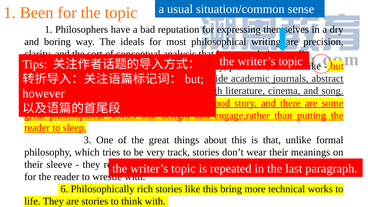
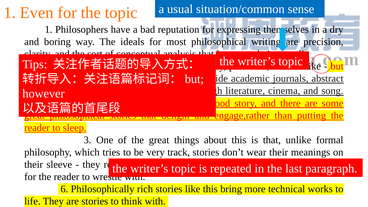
Been: Been -> Even (37, 13)
